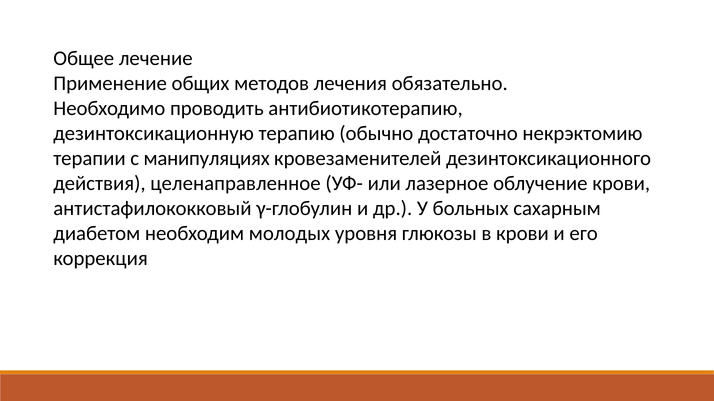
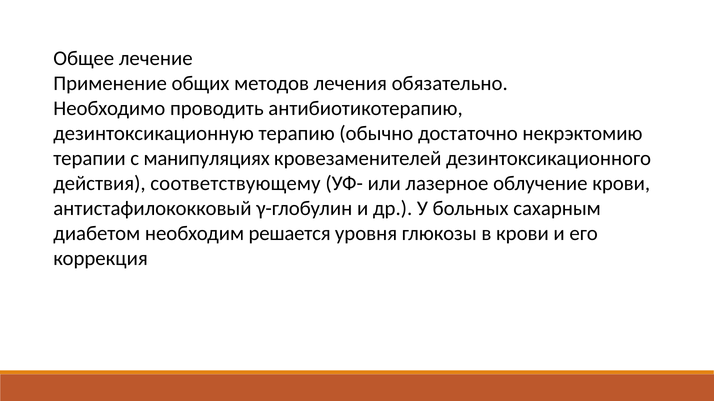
целенаправленное: целенаправленное -> соответствующему (235, 184)
молодых: молодых -> решается (290, 234)
